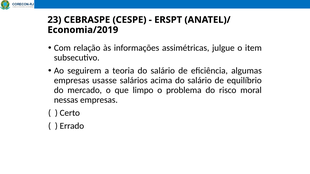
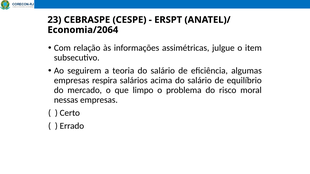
Economia/2019: Economia/2019 -> Economia/2064 (83, 30)
usasse: usasse -> respira (105, 81)
